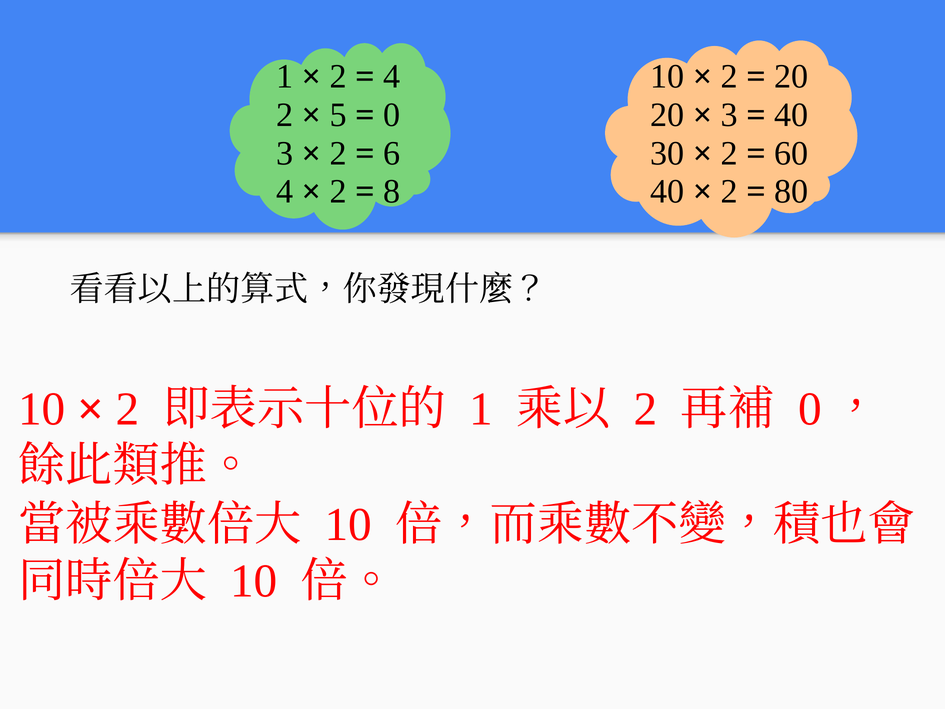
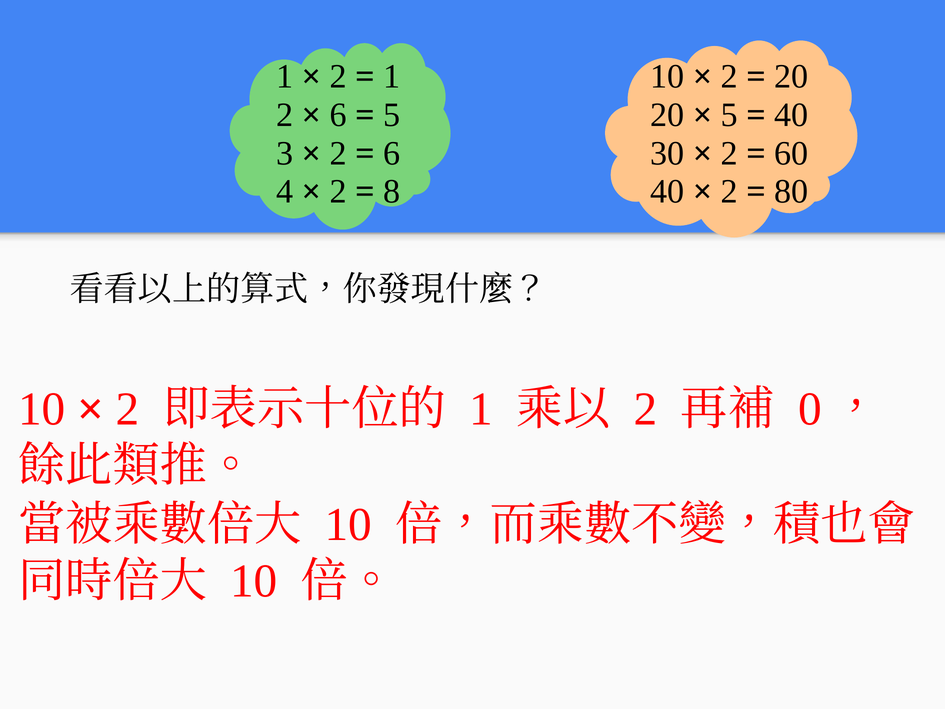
4: 4 -> 1 (392, 77)
5: 5 -> 6 (338, 115)
0: 0 -> 5 (392, 115)
3: 3 -> 5 (729, 115)
